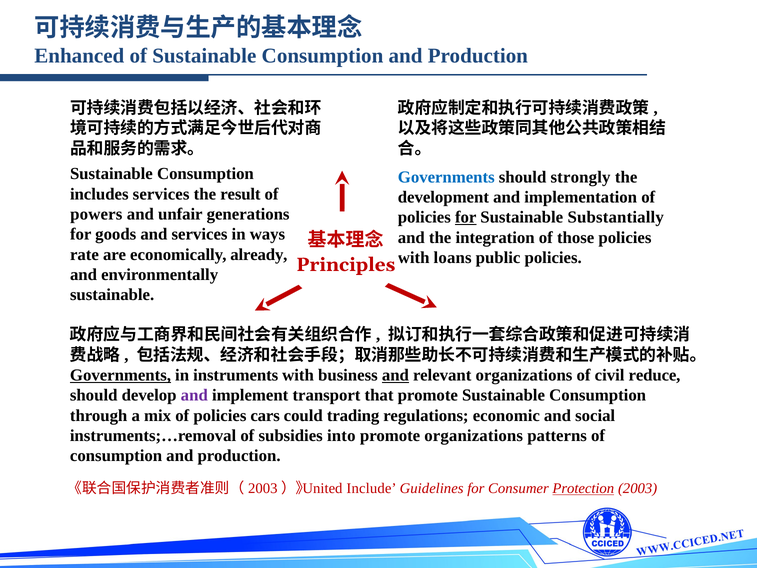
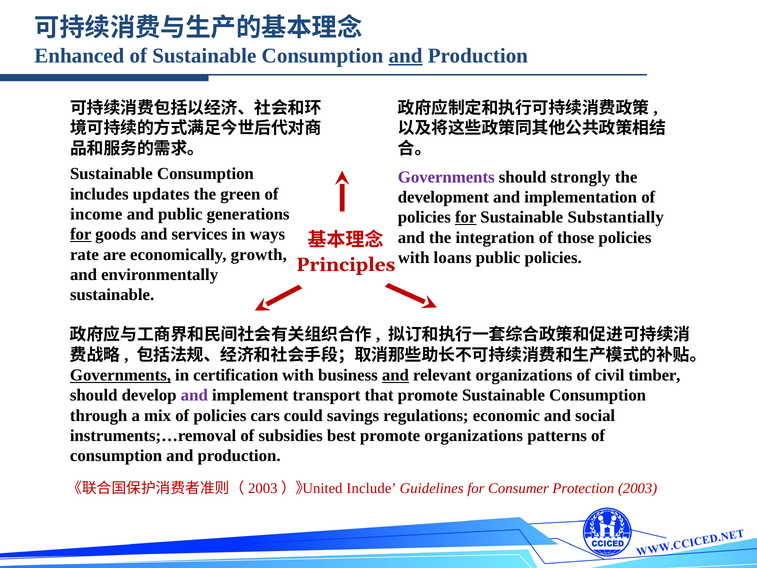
and underline: none -> present (406, 56)
Governments colour: blue -> purple (446, 177)
includes services: services -> updates (161, 194)
result: result -> green (240, 194)
powers: powers -> income (96, 214)
and unfair: unfair -> public (180, 214)
for underline: none -> present (81, 234)
already: already -> growth (259, 254)
instruments: instruments -> certification (236, 375)
reduce: reduce -> timber (655, 375)
trading: trading -> savings (353, 415)
into: into -> best (341, 436)
Protection underline: present -> none (583, 488)
